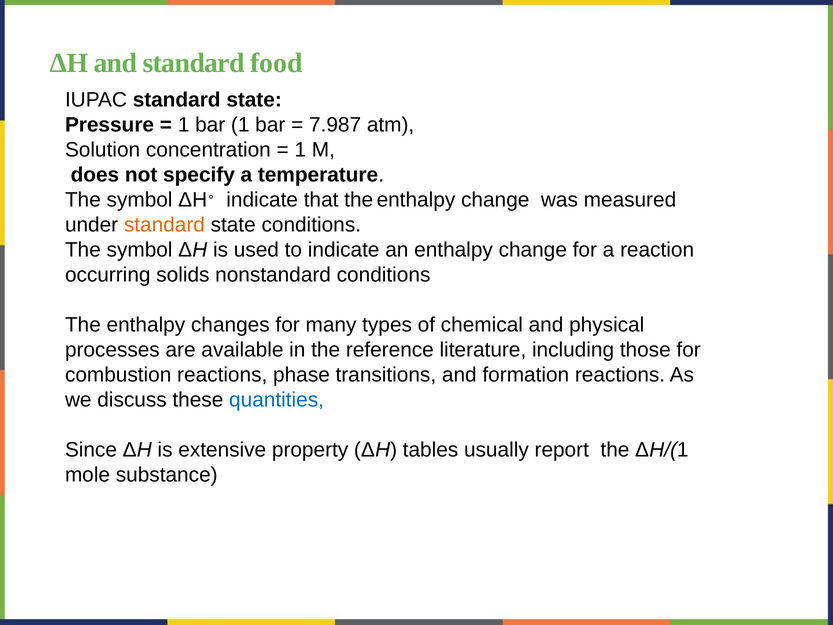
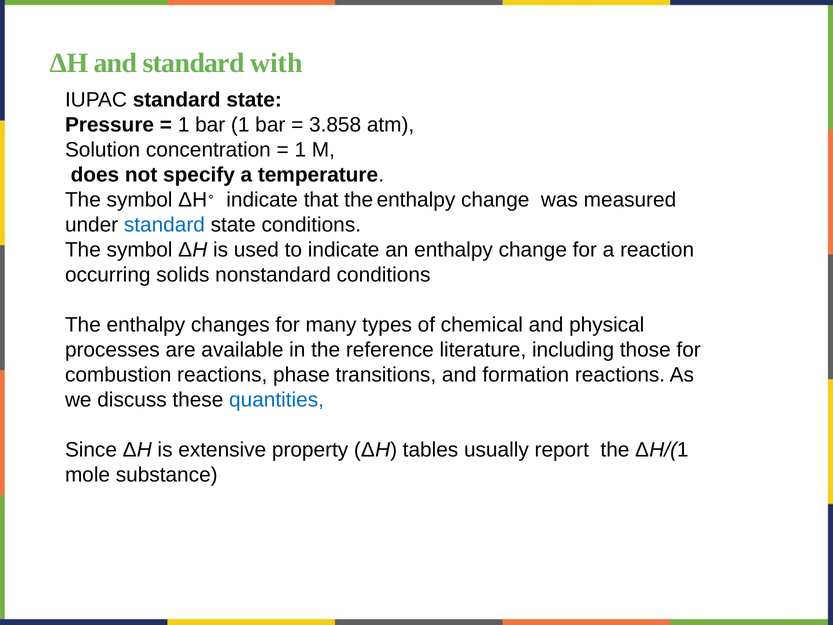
food: food -> with (276, 63)
7.987: 7.987 -> 3.858 (335, 125)
standard colour: orange -> blue (164, 225)
